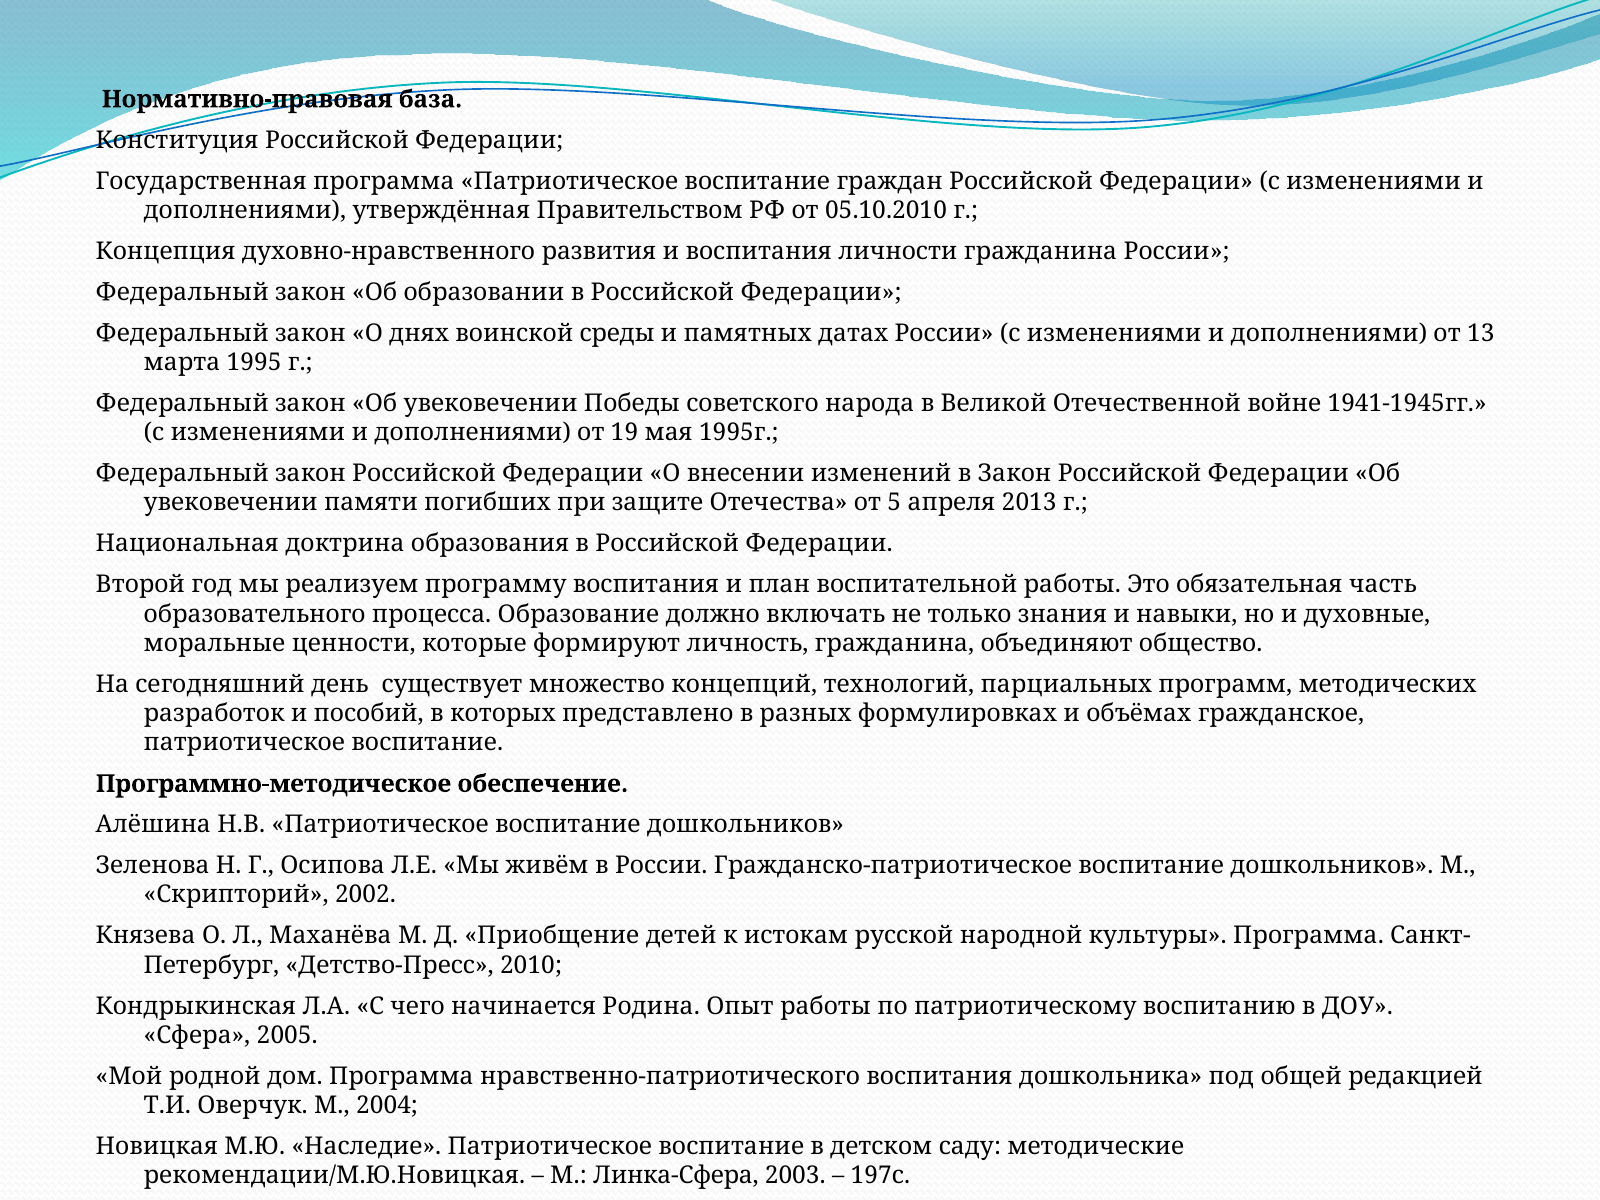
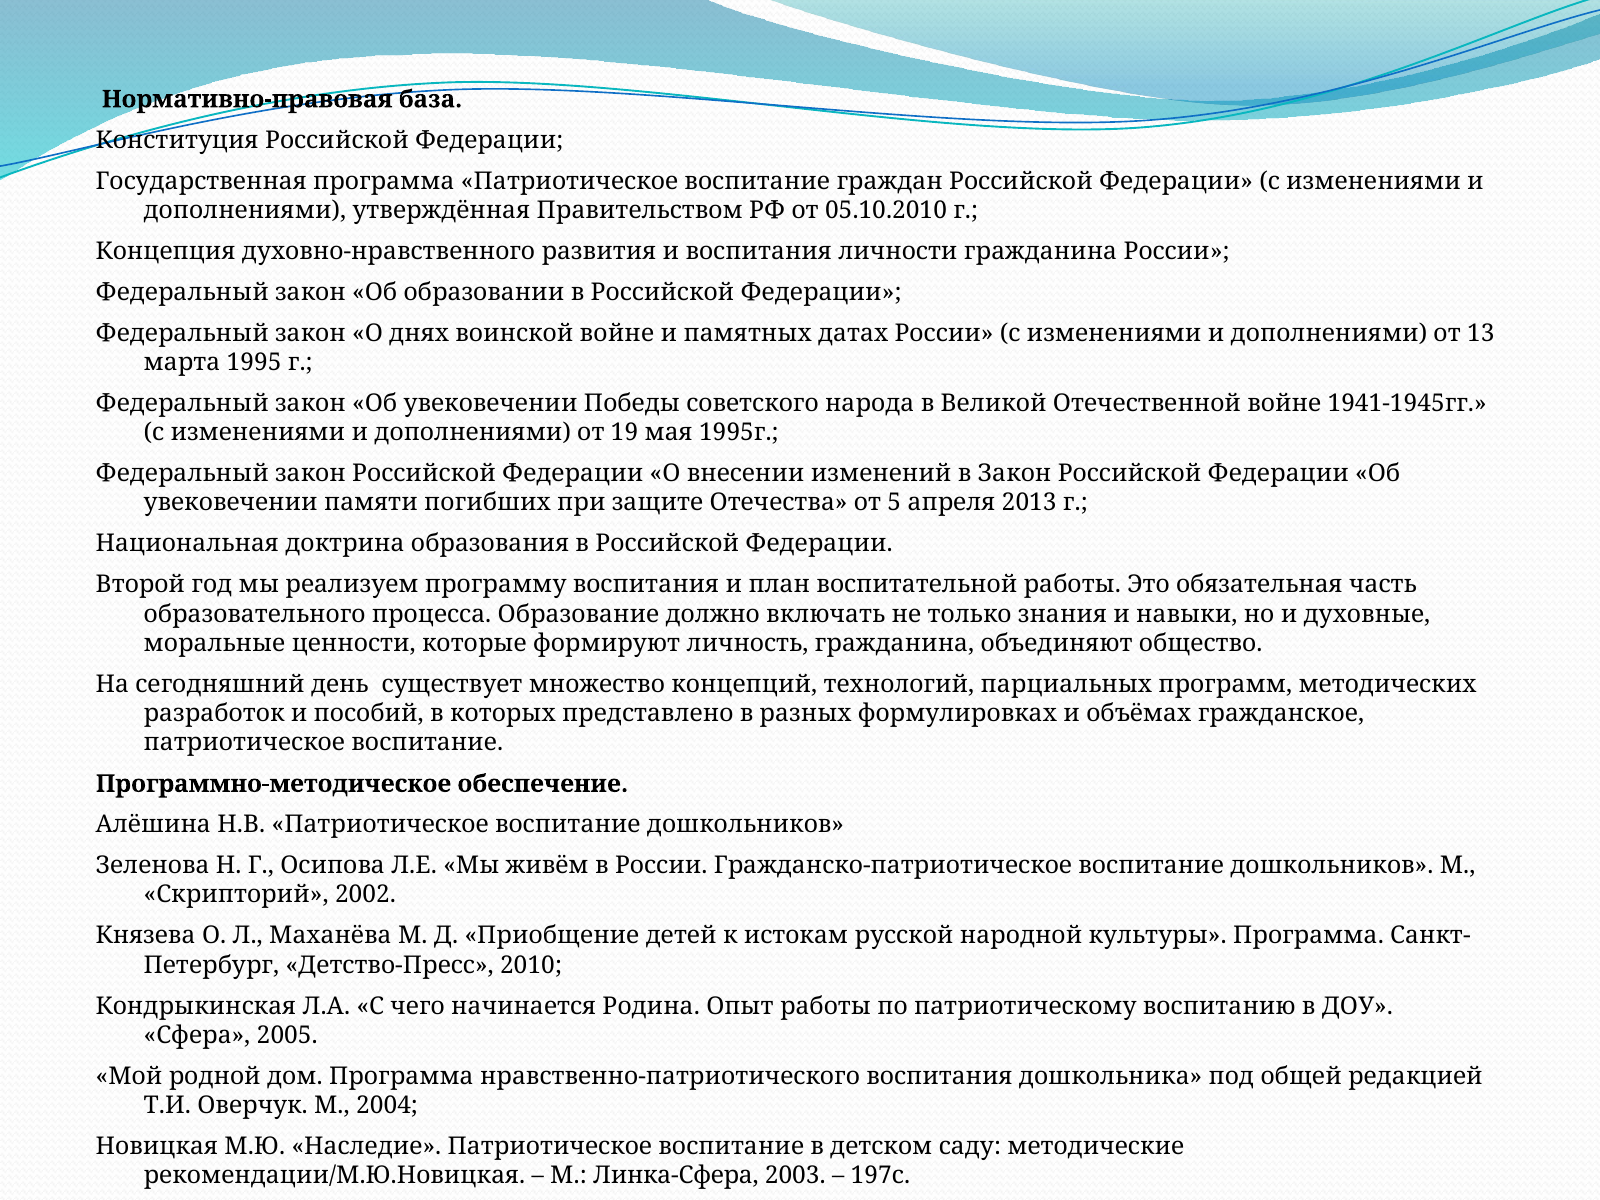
воинской среды: среды -> войне (617, 333)
